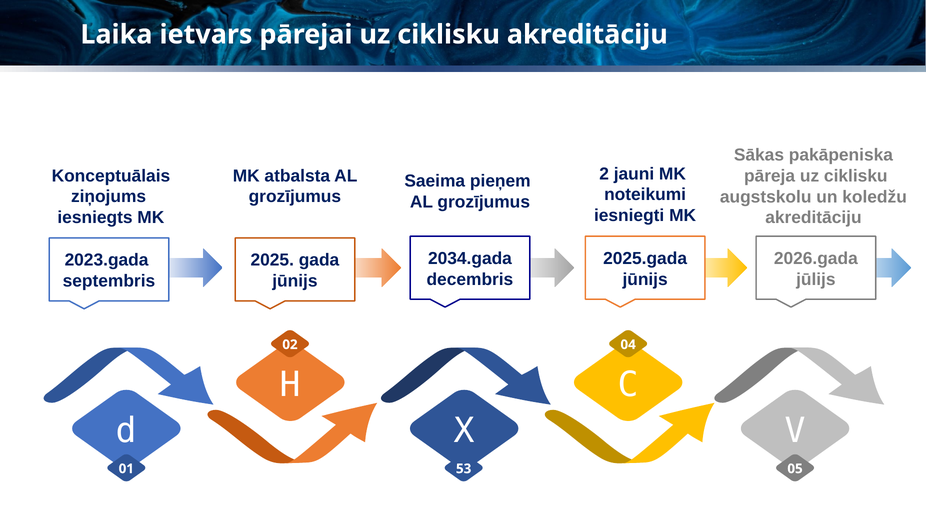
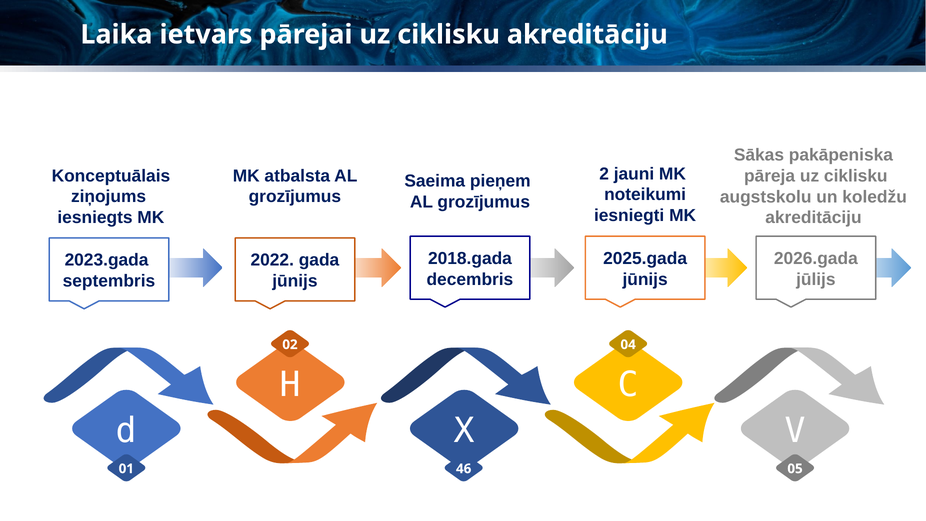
2034.gada: 2034.gada -> 2018.gada (470, 258)
2025: 2025 -> 2022 (272, 260)
53: 53 -> 46 (464, 469)
